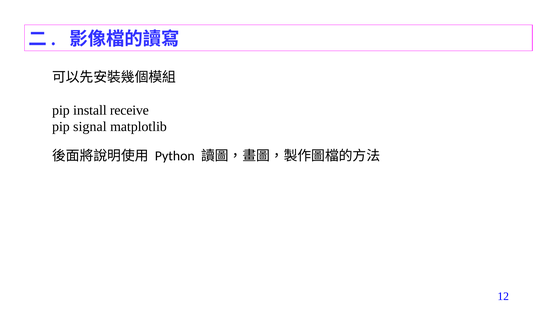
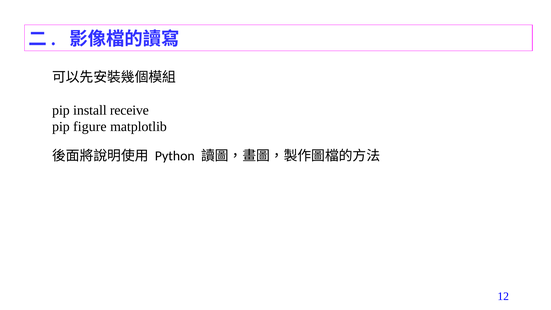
signal: signal -> figure (90, 127)
